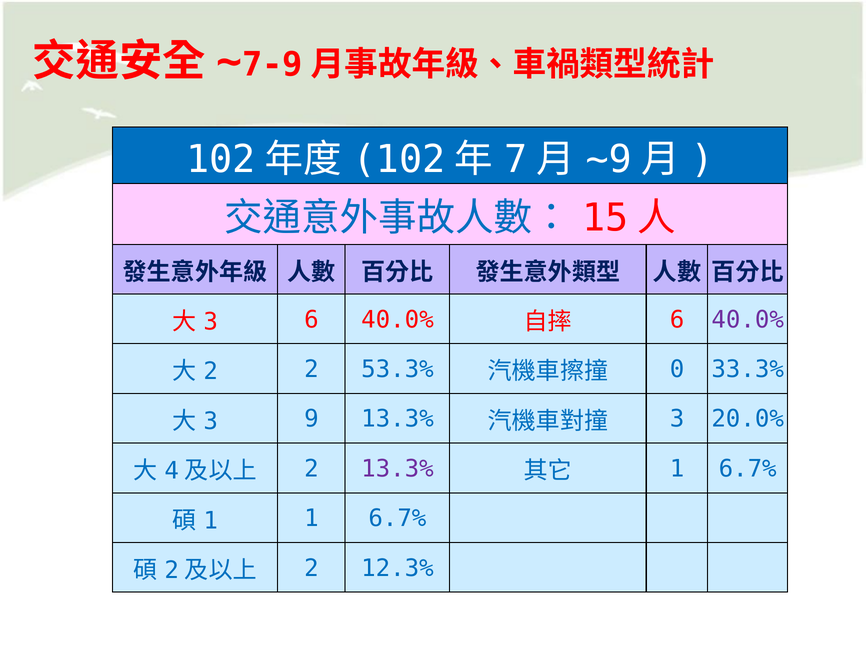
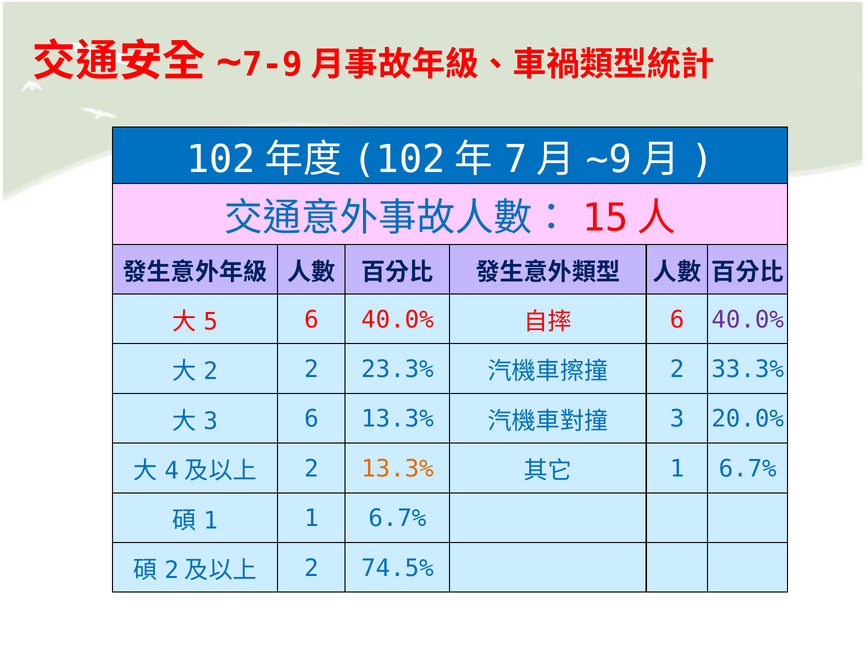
3: 3 -> 5 (211, 322)
53.3%: 53.3% -> 23.3% (397, 370)
0: 0 -> 2 (677, 370)
3 9: 9 -> 6 (311, 419)
13.3% colour: purple -> orange (397, 469)
12.3%: 12.3% -> 74.5% (397, 569)
